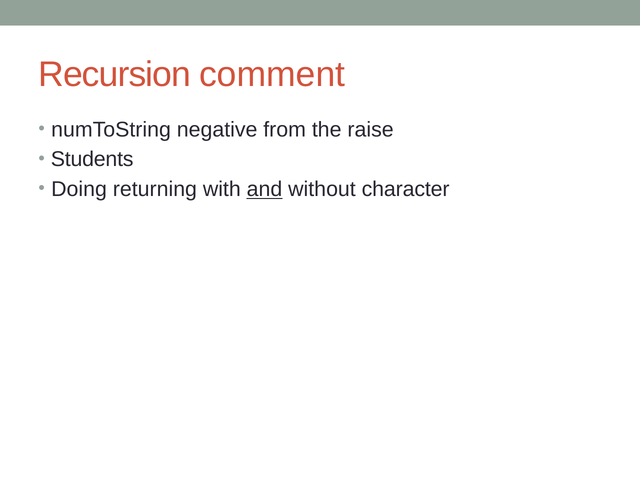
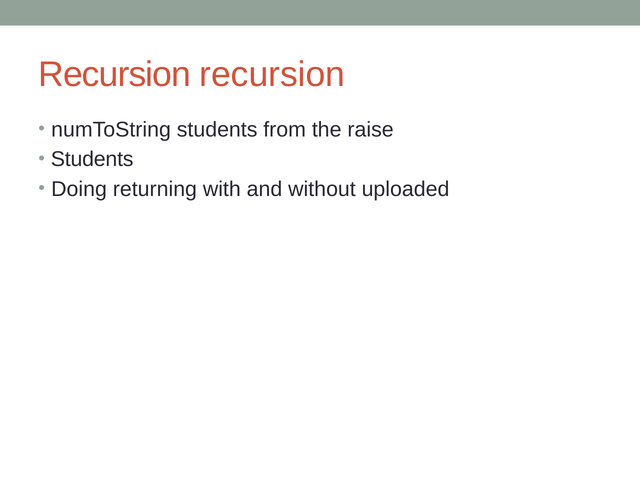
Recursion comment: comment -> recursion (272, 74)
numToString negative: negative -> students (217, 129)
and underline: present -> none (264, 189)
character: character -> uploaded (406, 189)
